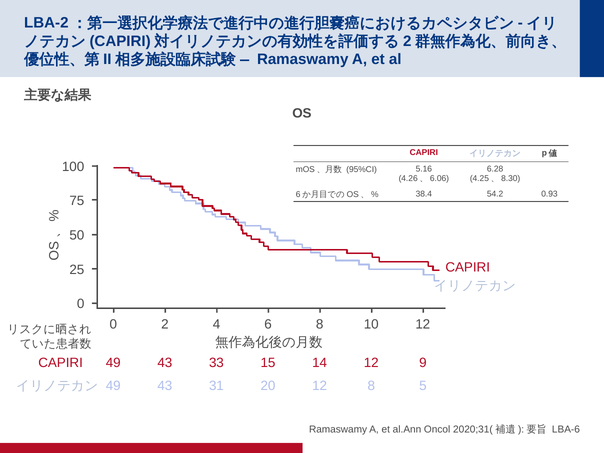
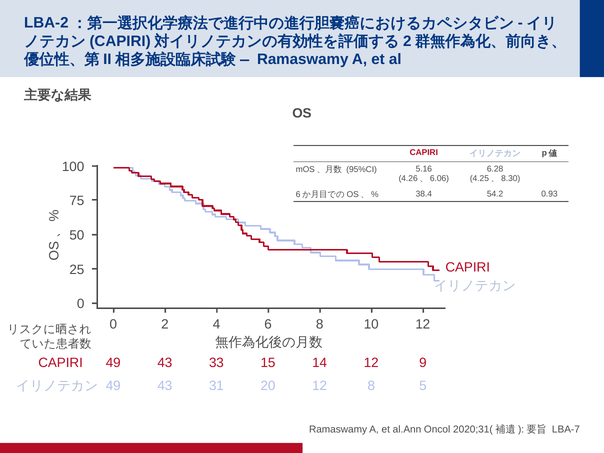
LBA-6: LBA-6 -> LBA-7 (566, 429)
